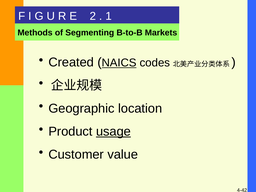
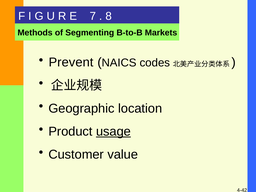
2: 2 -> 7 (93, 16)
1: 1 -> 8 (109, 16)
Created: Created -> Prevent (71, 62)
NAICS underline: present -> none (119, 63)
